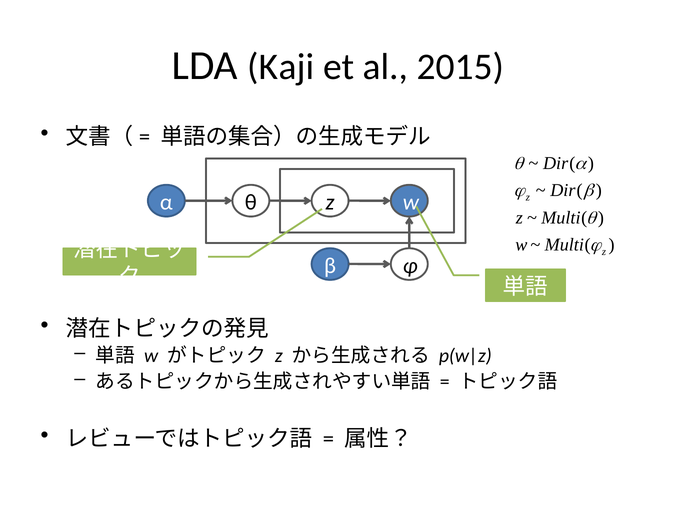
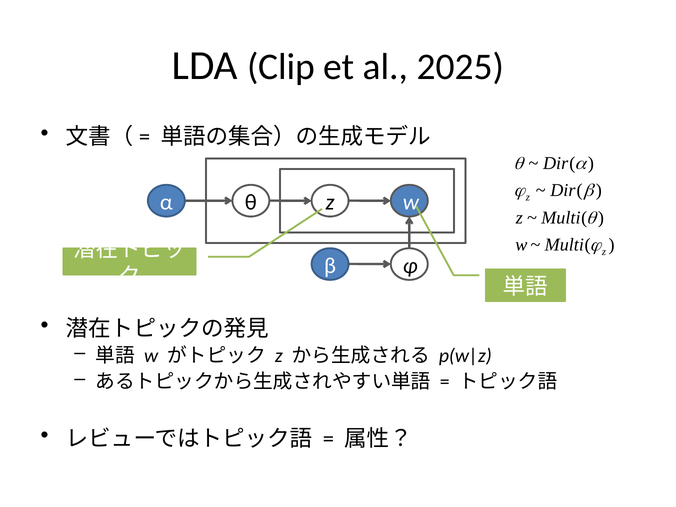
Kaji: Kaji -> Clip (281, 67)
2015: 2015 -> 2025 (460, 67)
